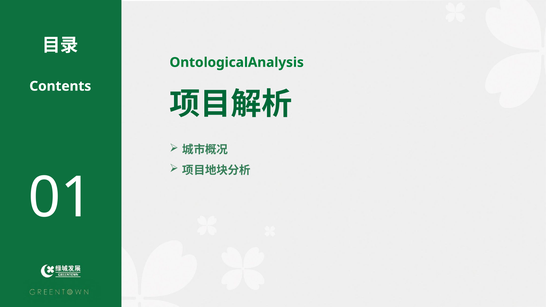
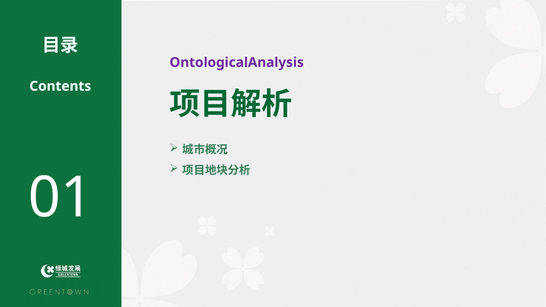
OntologicalAnalysis colour: green -> purple (237, 62)
